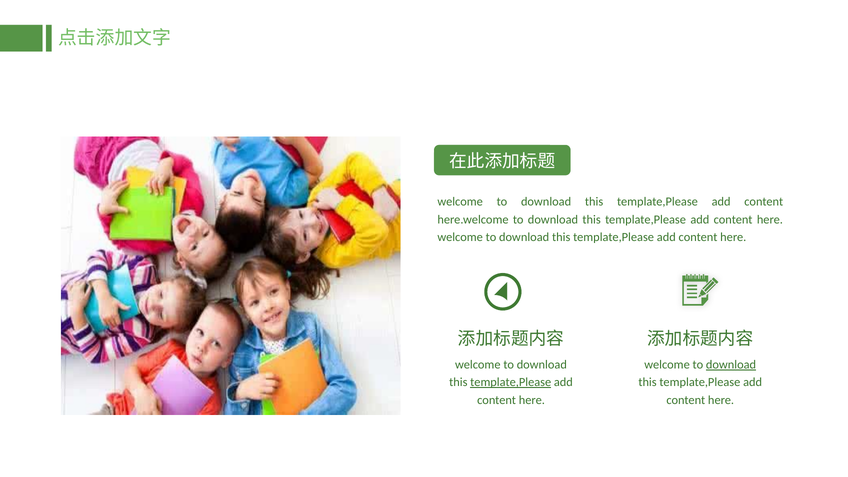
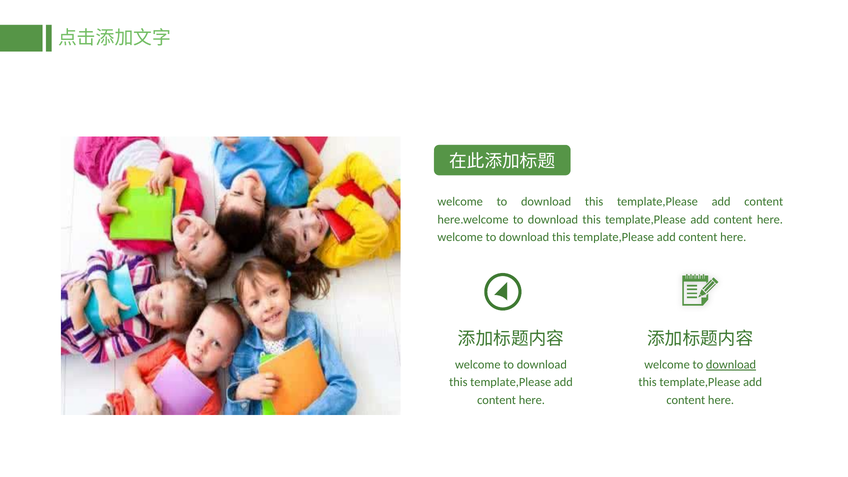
template,Please underline: present -> none (511, 382)
